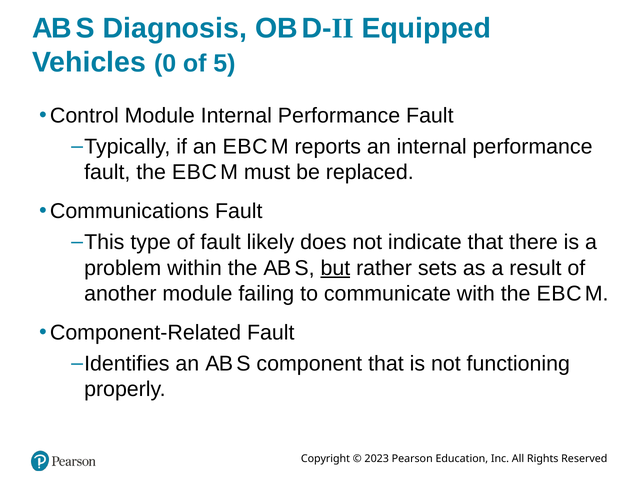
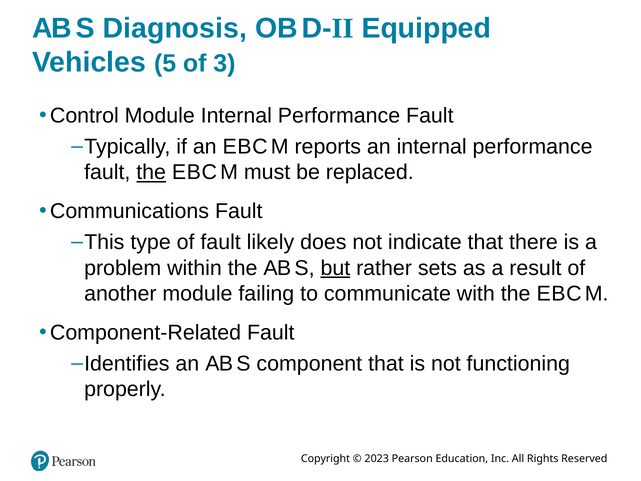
0: 0 -> 5 (165, 64)
5: 5 -> 3 (224, 64)
the underline: none -> present (151, 172)
